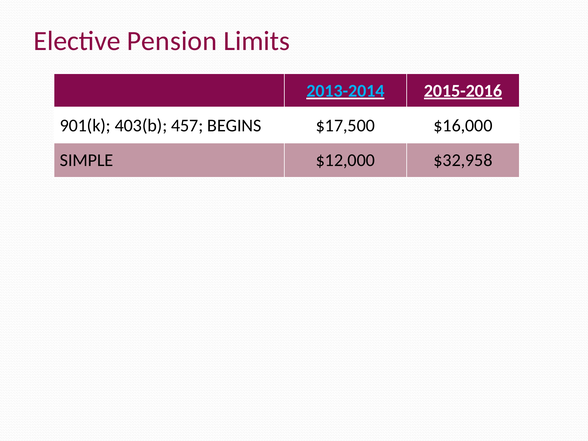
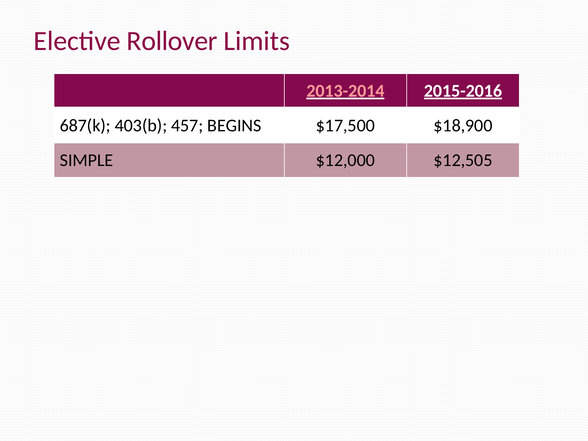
Pension: Pension -> Rollover (172, 41)
2013-2014 colour: light blue -> pink (345, 91)
901(k: 901(k -> 687(k (85, 126)
$16,000: $16,000 -> $18,900 (463, 126)
$32,958: $32,958 -> $12,505 (463, 160)
